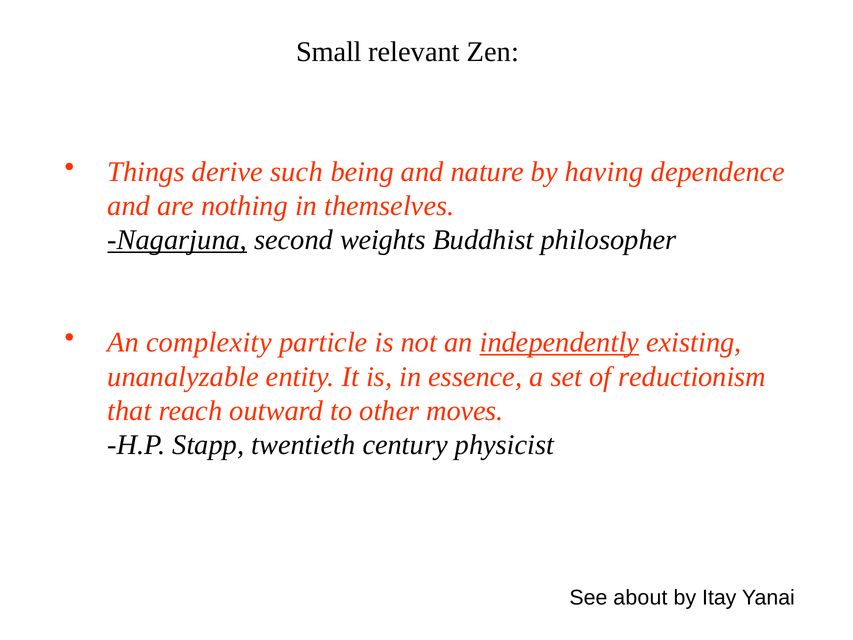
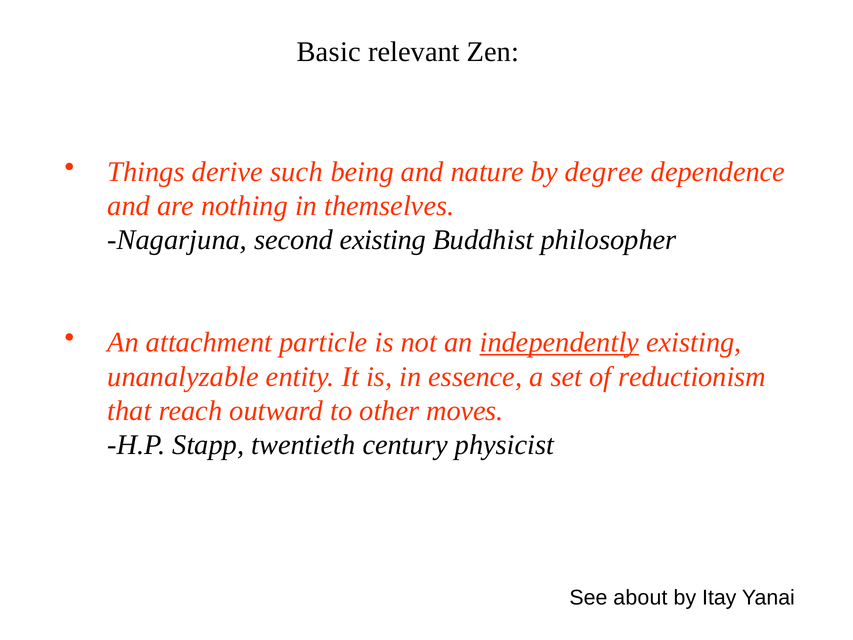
Small: Small -> Basic (329, 52)
having: having -> degree (604, 172)
Nagarjuna underline: present -> none (177, 240)
second weights: weights -> existing (383, 240)
complexity: complexity -> attachment (209, 342)
